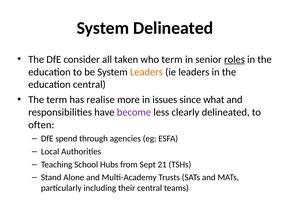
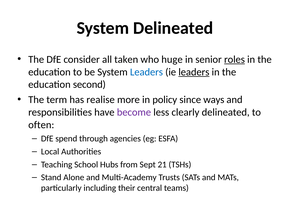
who term: term -> huge (172, 59)
Leaders colour: orange -> blue (146, 72)
leaders underline: none -> present (194, 72)
education central: central -> second (89, 84)
issues: issues -> policy (165, 99)
what: what -> ways (214, 99)
